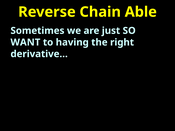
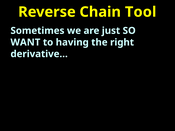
Able: Able -> Tool (141, 12)
